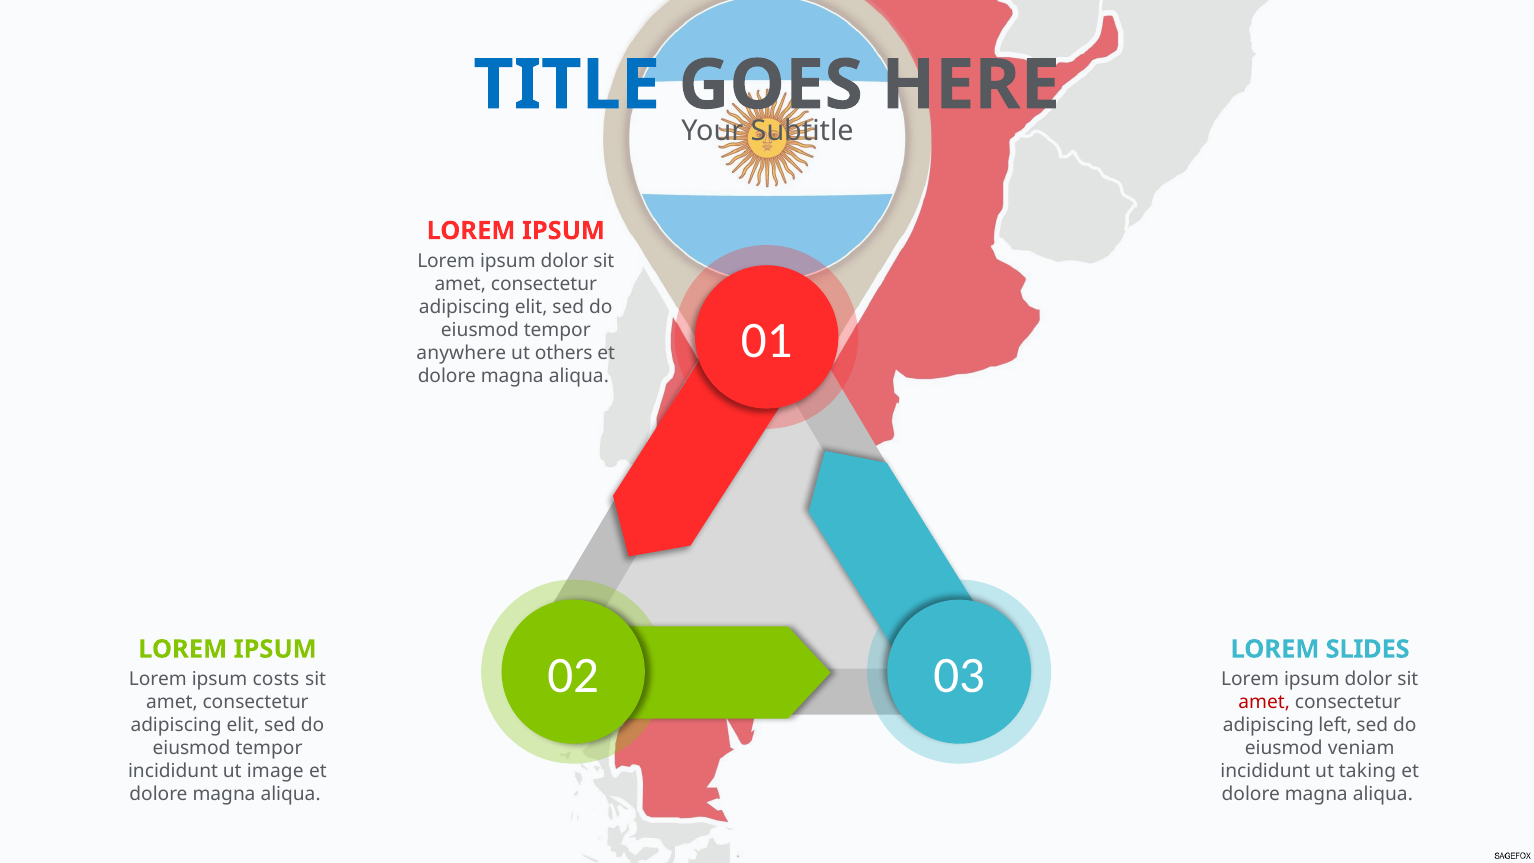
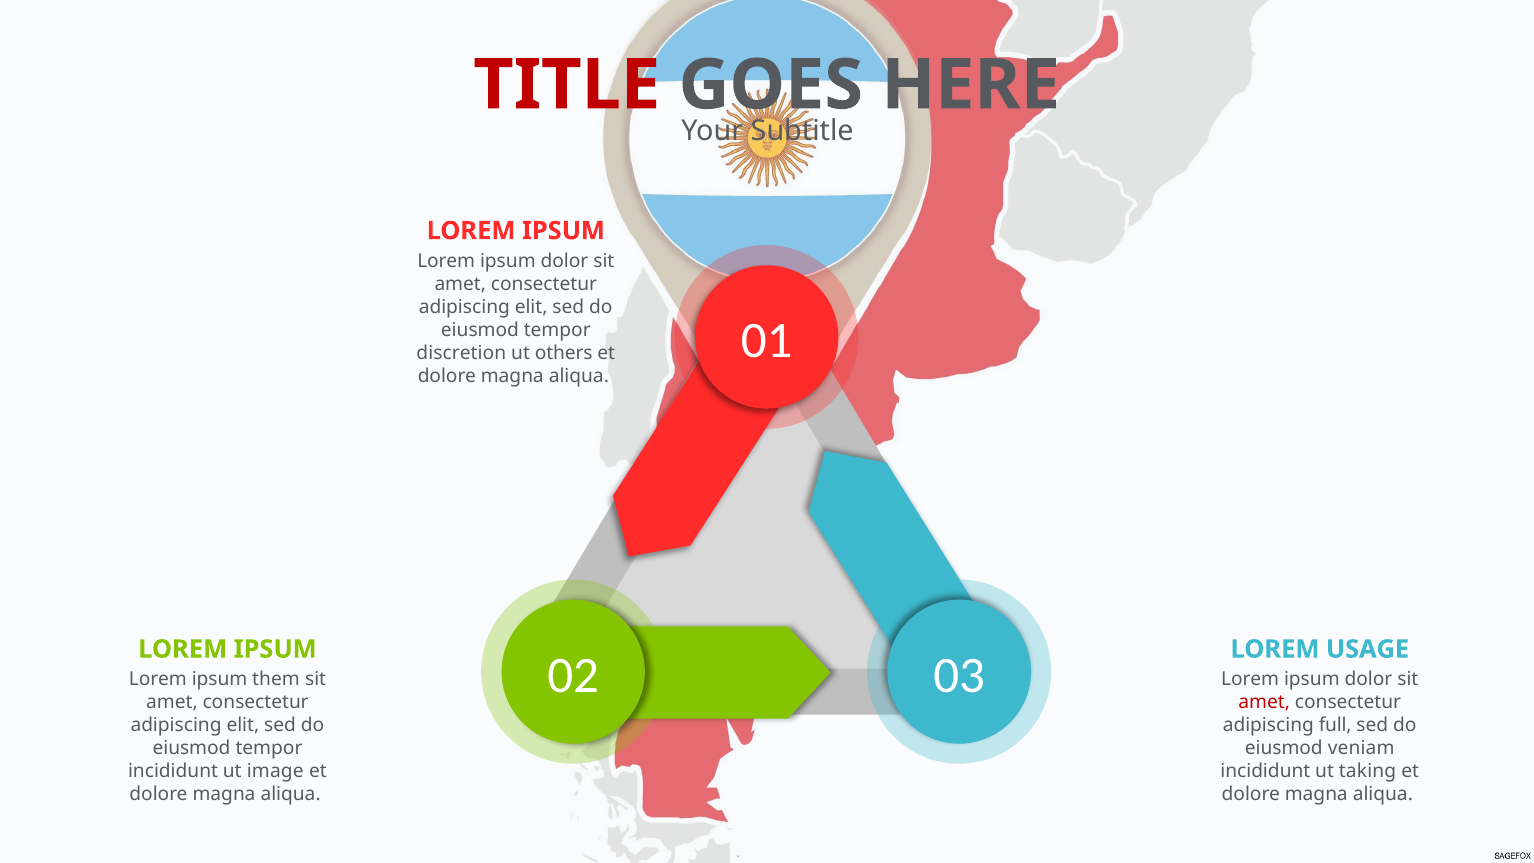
TITLE colour: blue -> red (567, 85)
anywhere: anywhere -> discretion (461, 353)
SLIDES: SLIDES -> USAGE (1368, 649)
costs: costs -> them (276, 679)
left: left -> full (1335, 725)
